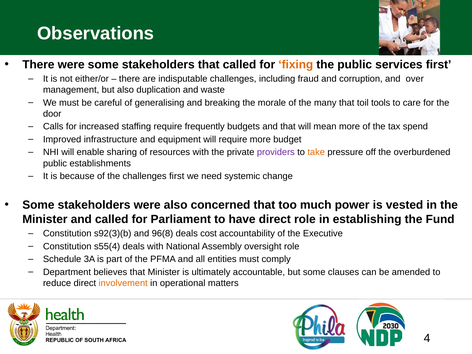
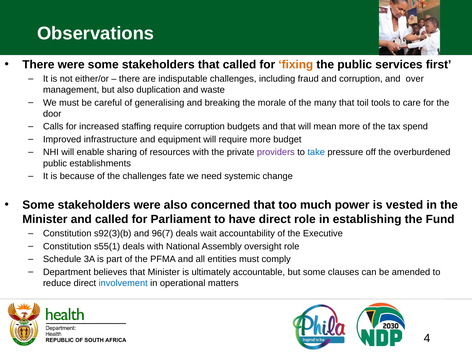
require frequently: frequently -> corruption (205, 127)
take colour: orange -> blue (316, 152)
challenges first: first -> fate (177, 176)
96(8: 96(8 -> 96(7 (163, 233)
cost: cost -> wait (208, 233)
s55(4: s55(4 -> s55(1 (107, 246)
involvement colour: orange -> blue (123, 283)
